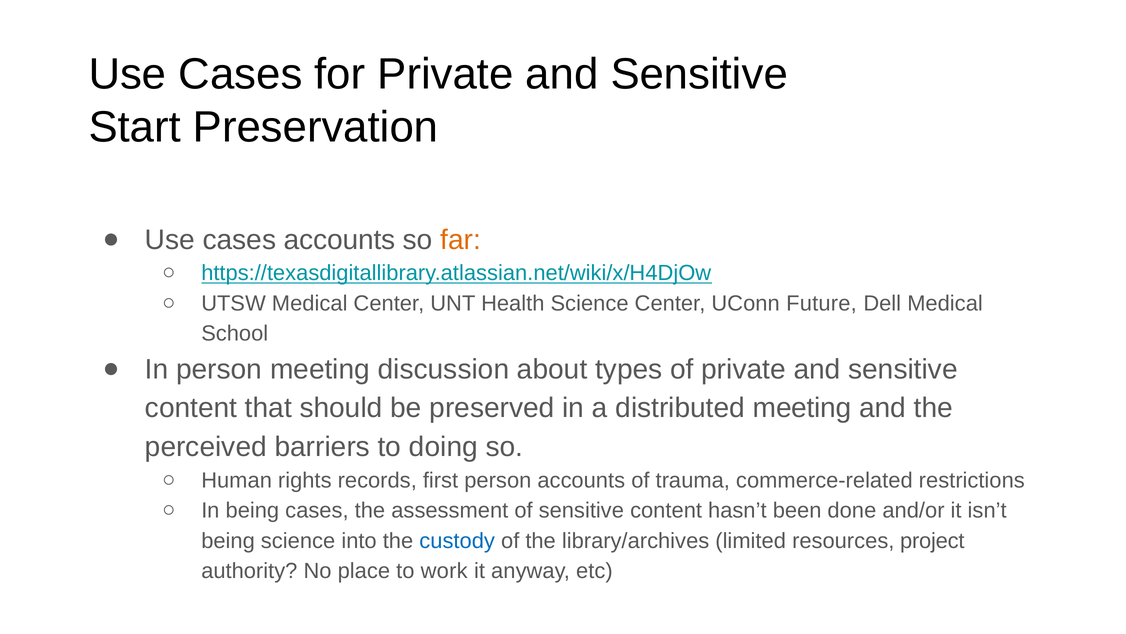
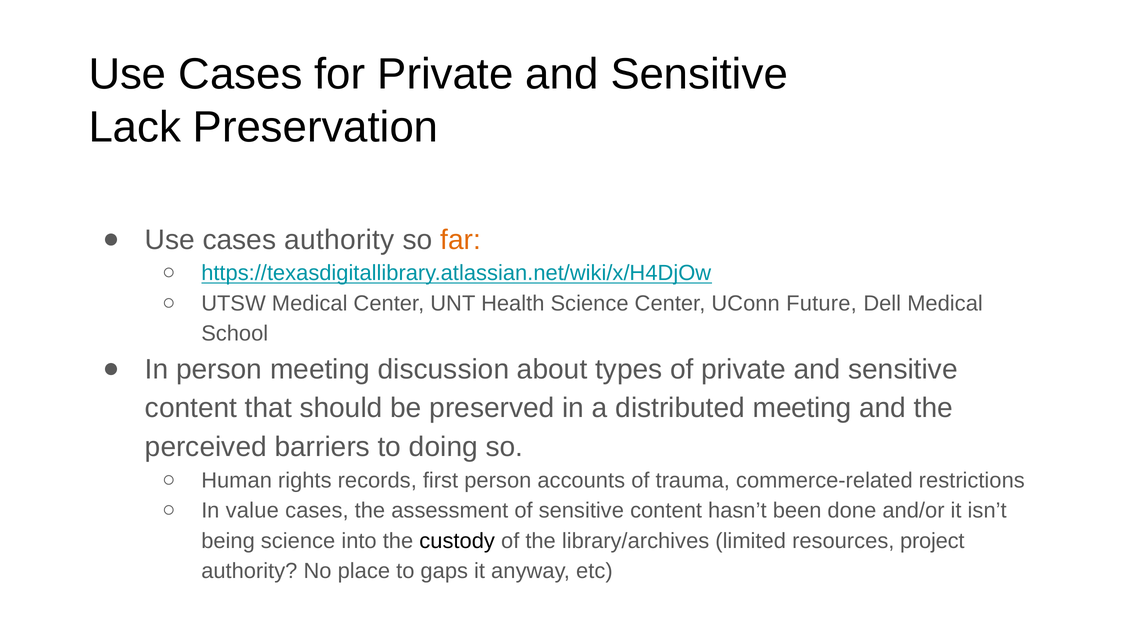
Start: Start -> Lack (135, 127)
cases accounts: accounts -> authority (339, 239)
In being: being -> value (252, 510)
custody colour: blue -> black (457, 540)
work: work -> gaps (444, 571)
